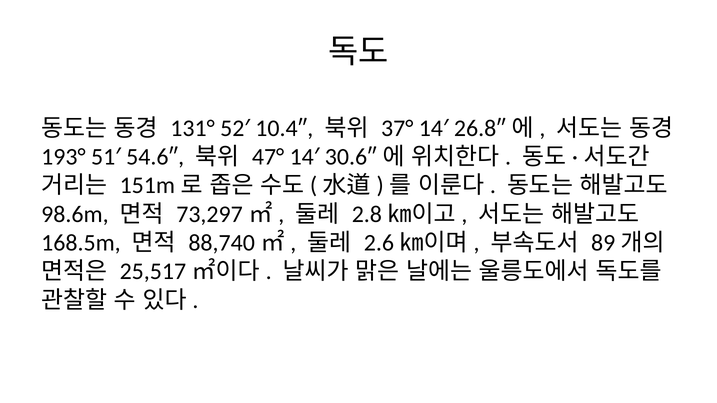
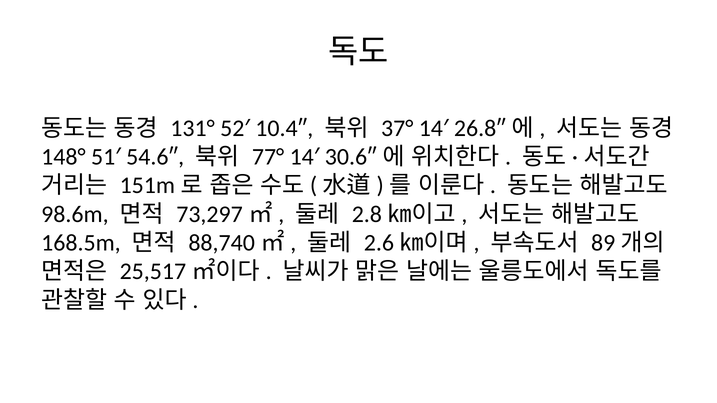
193°: 193° -> 148° (63, 157)
47°: 47° -> 77° (268, 157)
